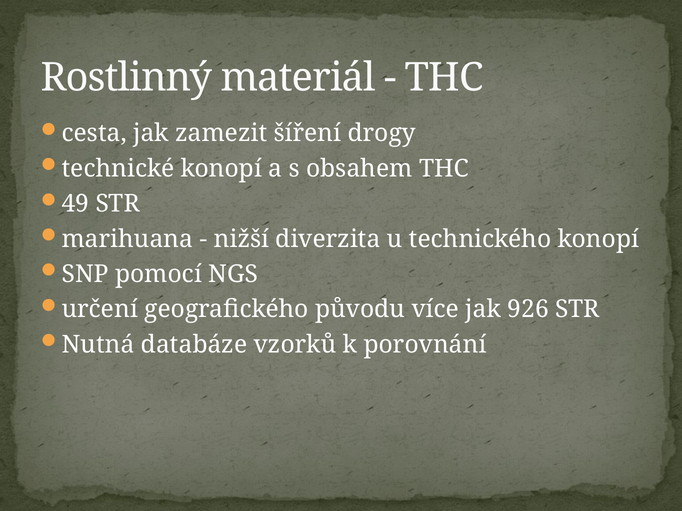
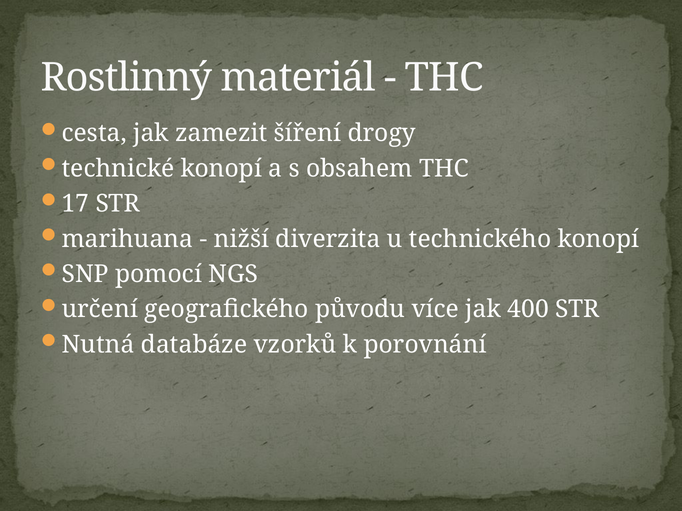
49: 49 -> 17 (75, 204)
926: 926 -> 400 (528, 310)
